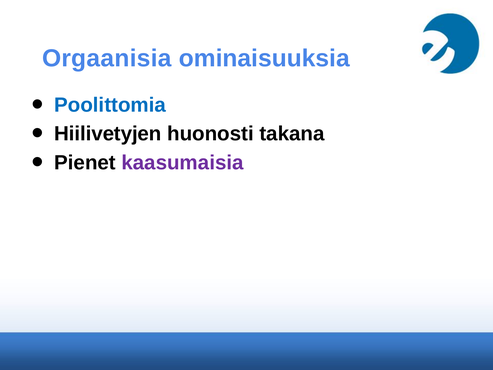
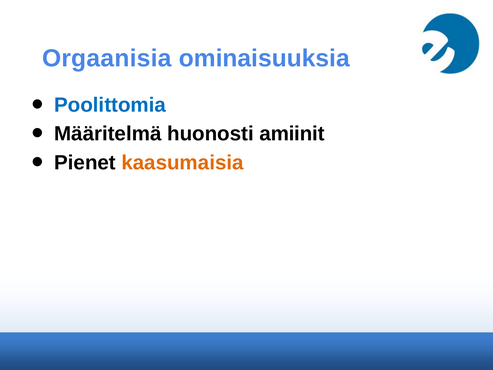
Hiilivetyjen: Hiilivetyjen -> Määritelmä (108, 134)
takana: takana -> amiinit (292, 134)
kaasumaisia colour: purple -> orange (183, 162)
